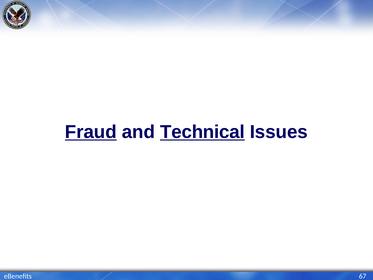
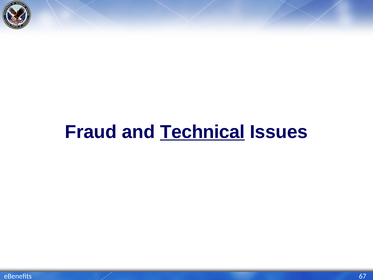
Fraud underline: present -> none (91, 132)
